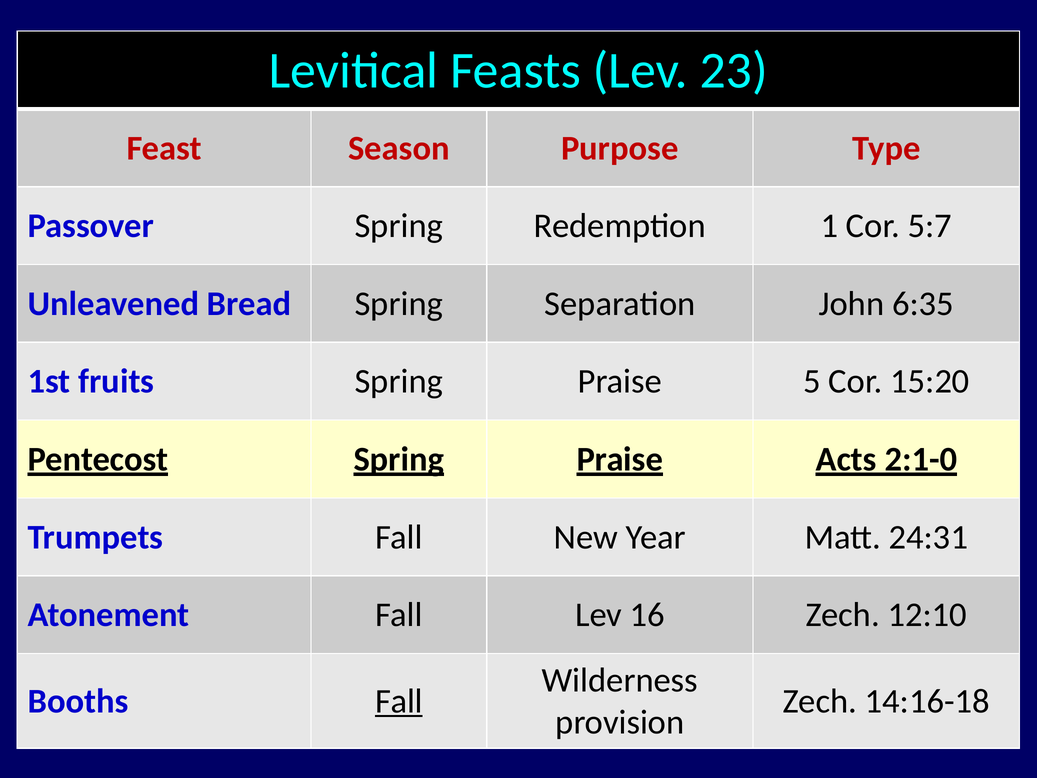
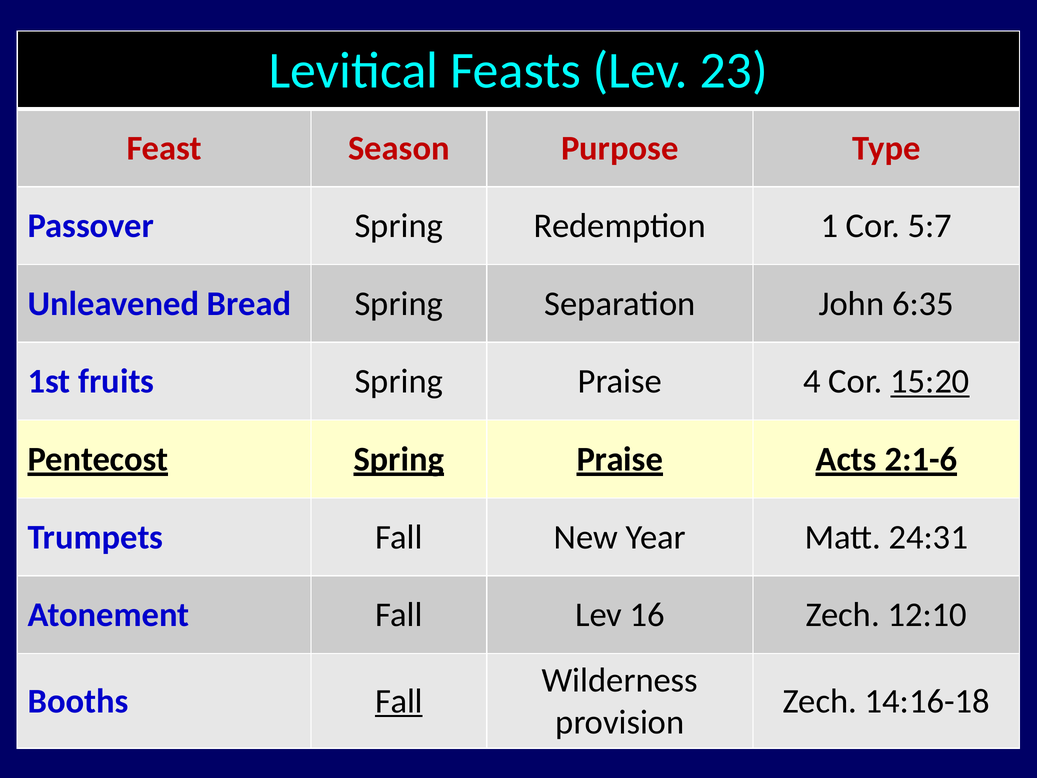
5: 5 -> 4 (812, 381)
15:20 underline: none -> present (930, 381)
2:1-0: 2:1-0 -> 2:1-6 (921, 459)
